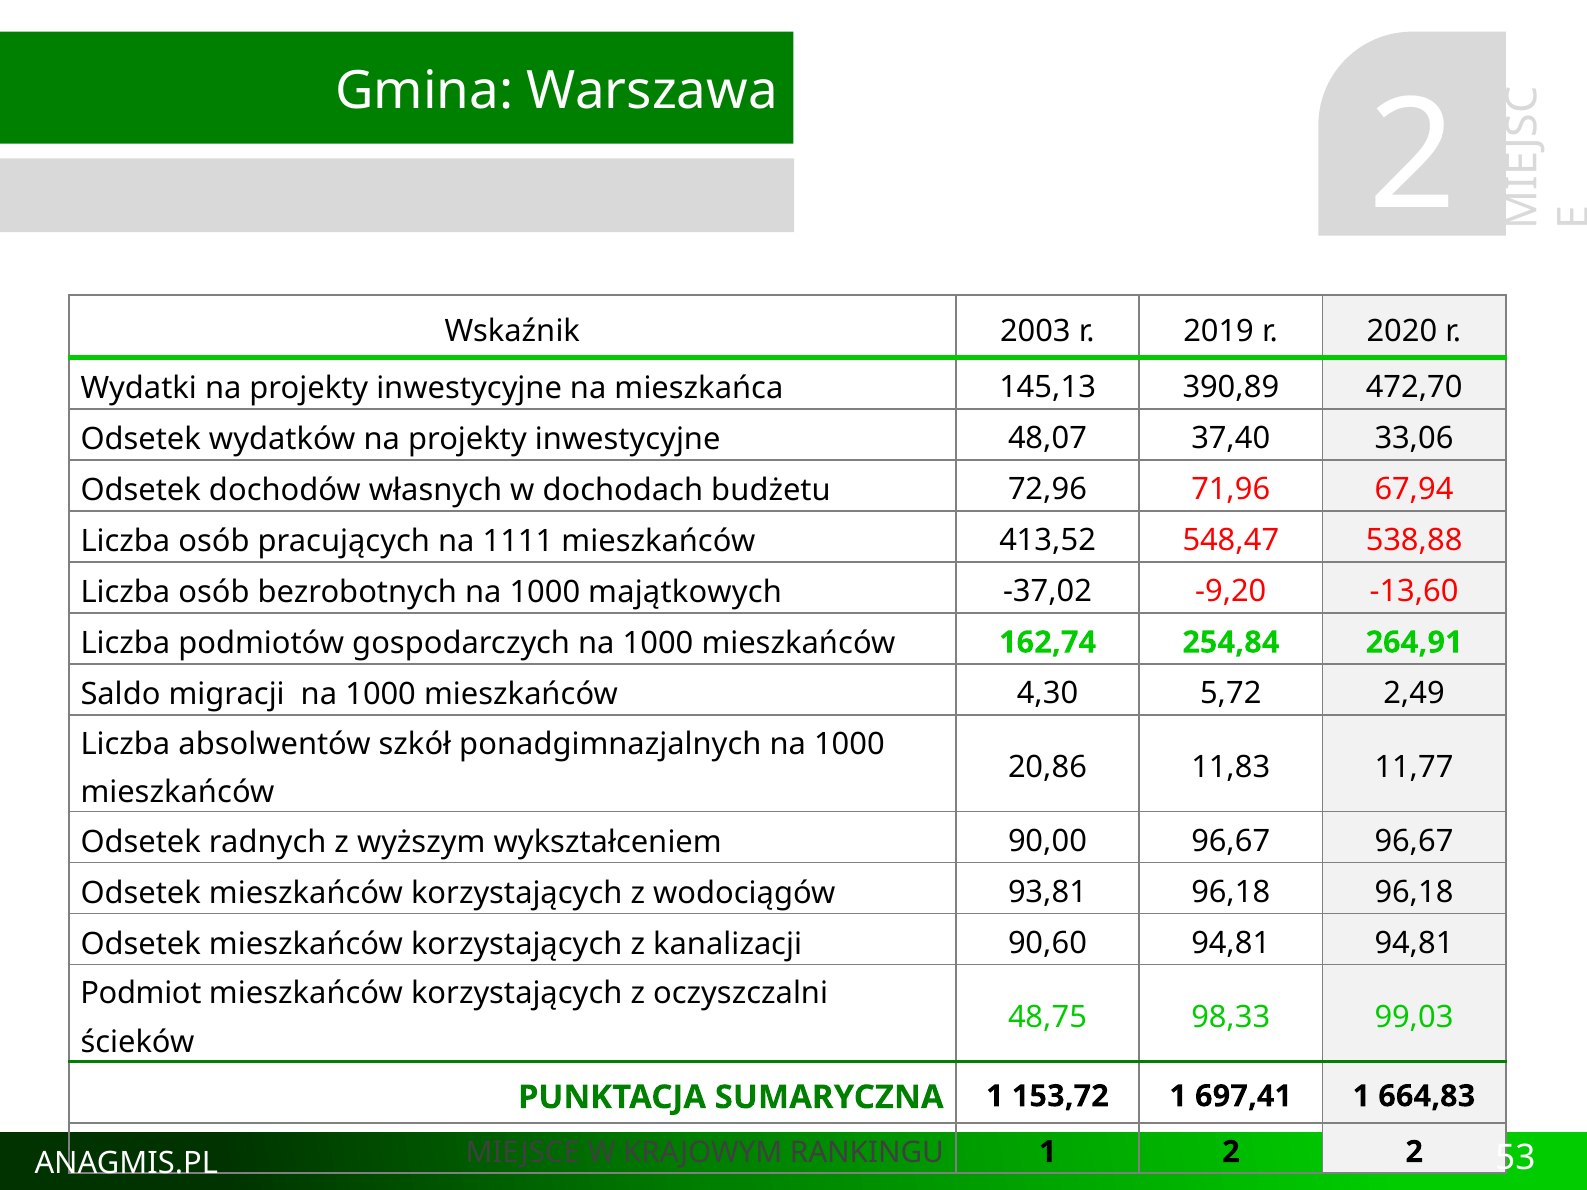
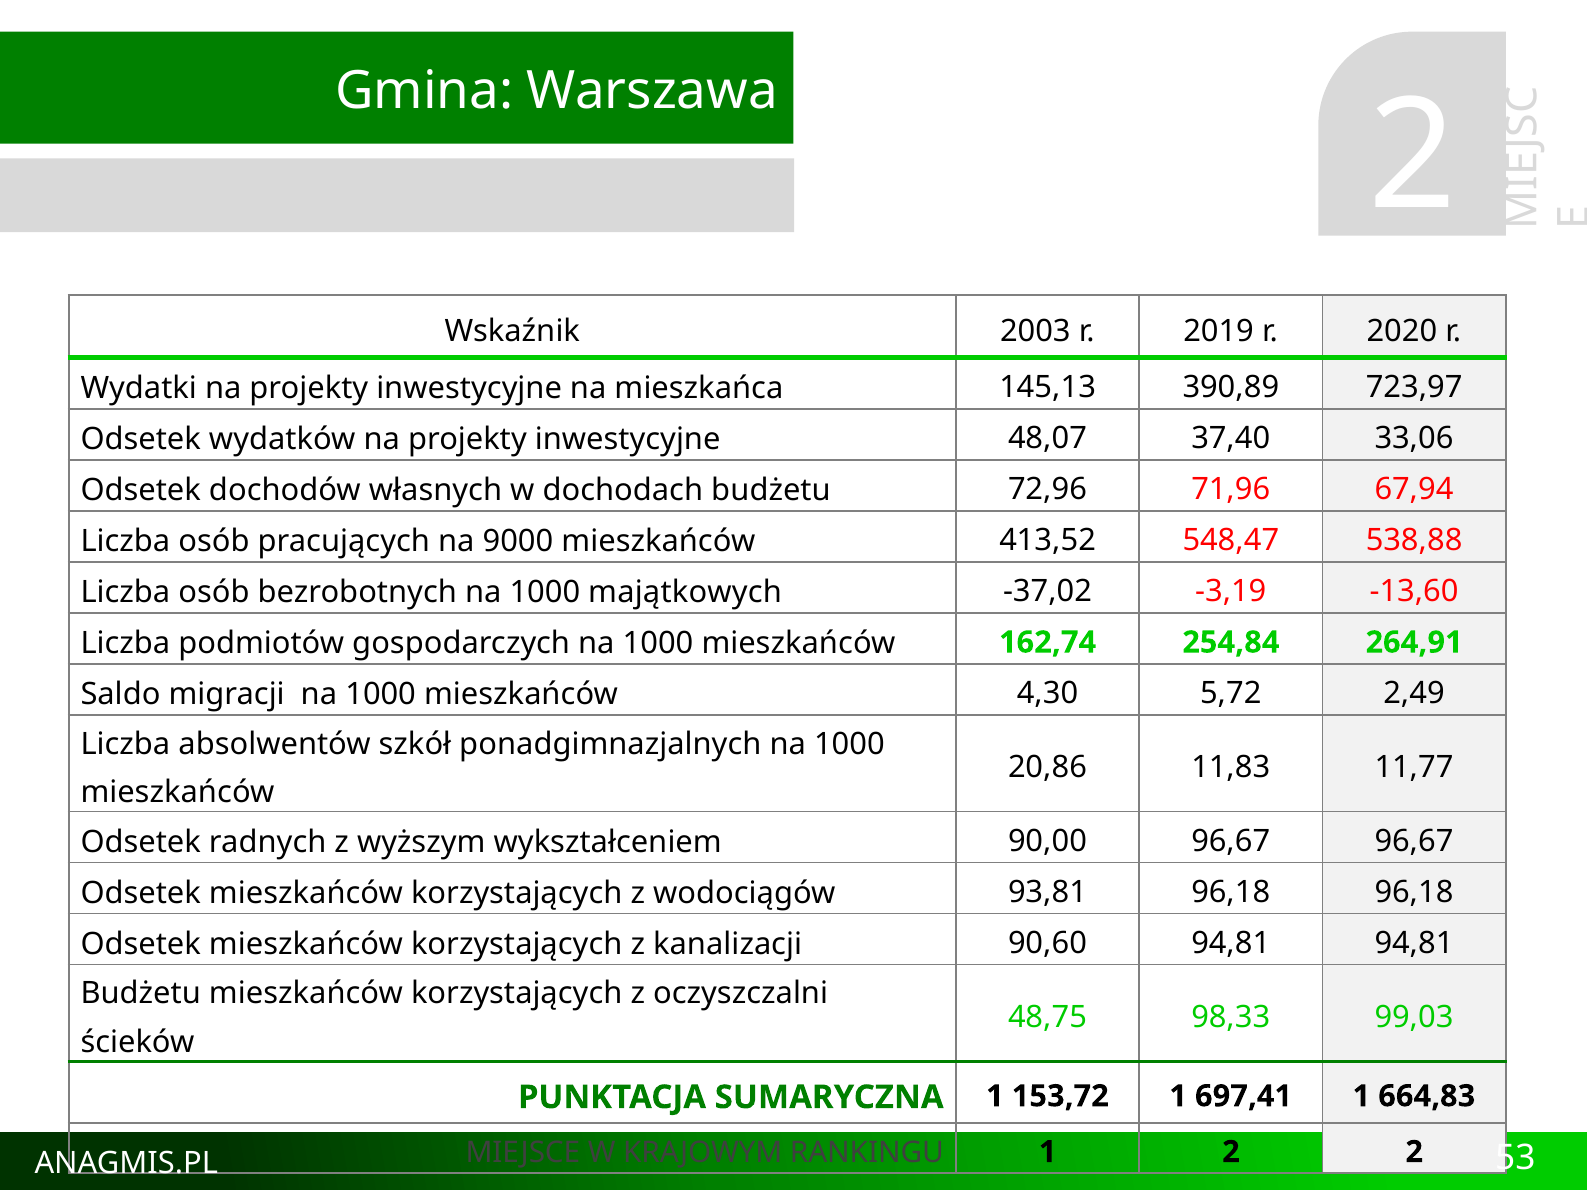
472,70: 472,70 -> 723,97 (1414, 387)
1111: 1111 -> 9000 (518, 541)
-9,20: -9,20 -> -3,19 (1231, 591)
Podmiot: Podmiot -> Budżetu (141, 994)
